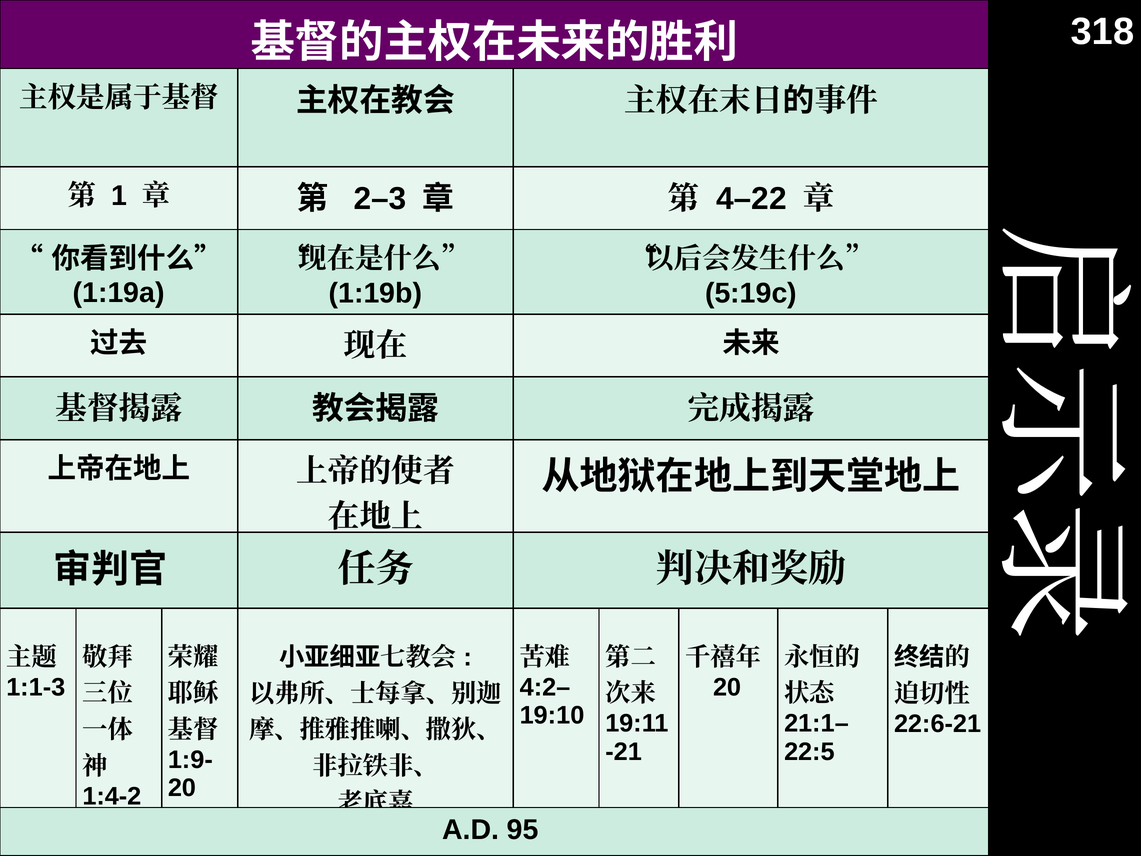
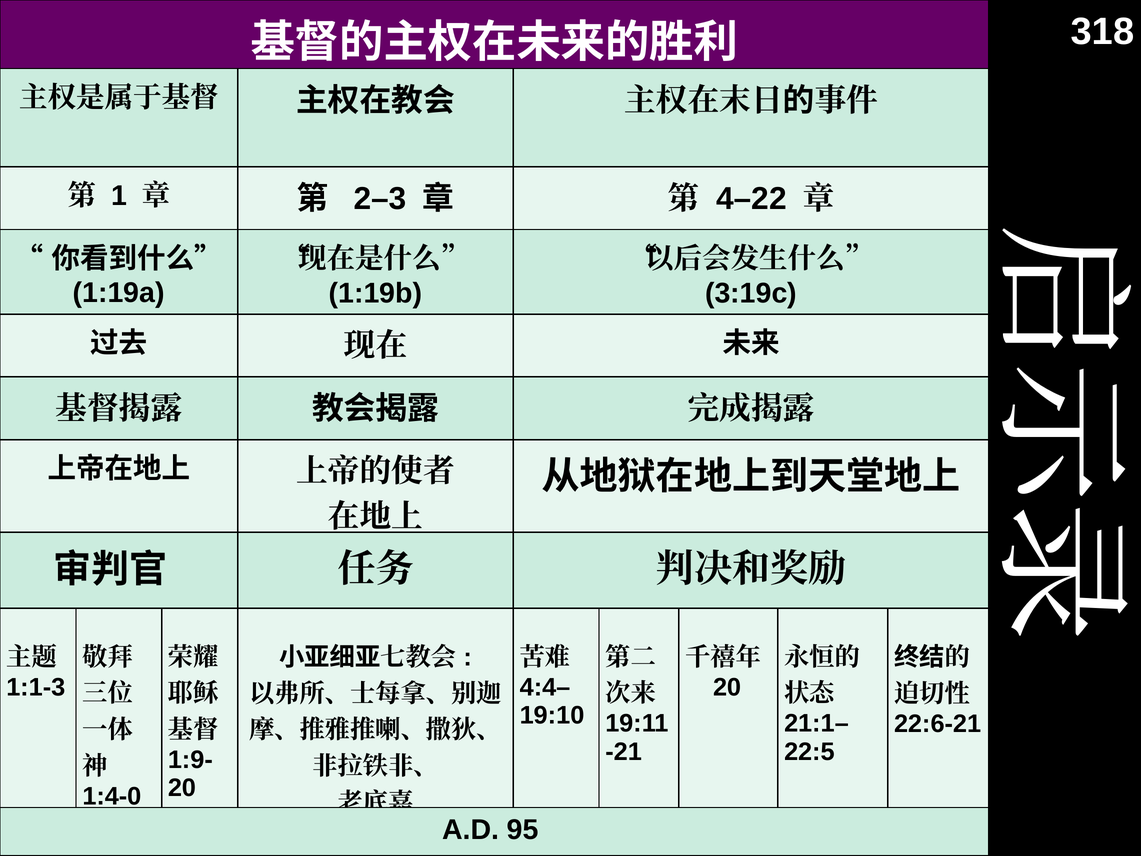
5:19c: 5:19c -> 3:19c (751, 293)
4:2–: 4:2– -> 4:4– (545, 687)
1:4-2: 1:4-2 -> 1:4-0 (112, 796)
